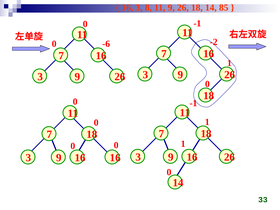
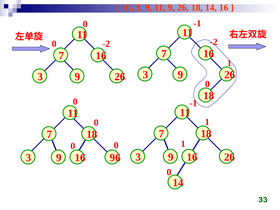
16 3 8: 8 -> 9 (148, 8)
14 85: 85 -> 16 (224, 8)
-6: -6 -> -2 (106, 44)
16: 16 -> 96 (115, 158)
